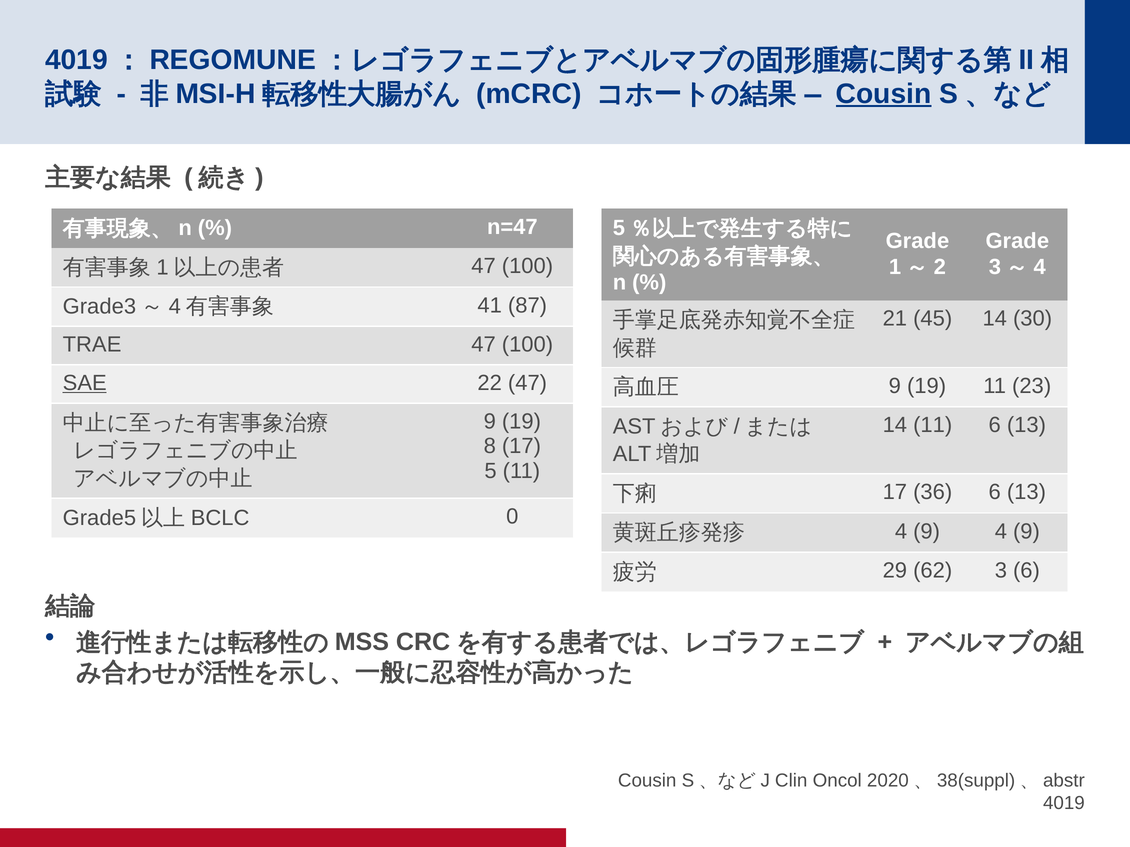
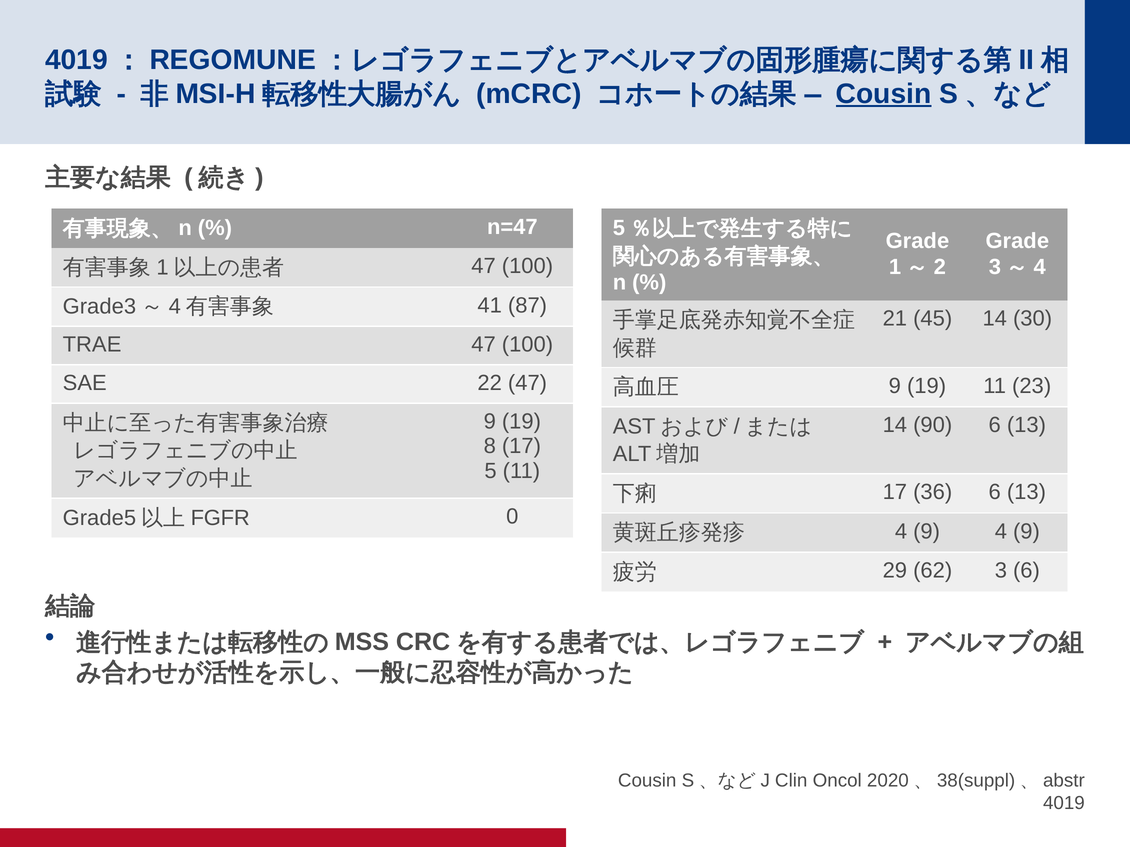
SAE underline: present -> none (85, 383)
14 11: 11 -> 90 (933, 425)
BCLC: BCLC -> FGFR (220, 518)
